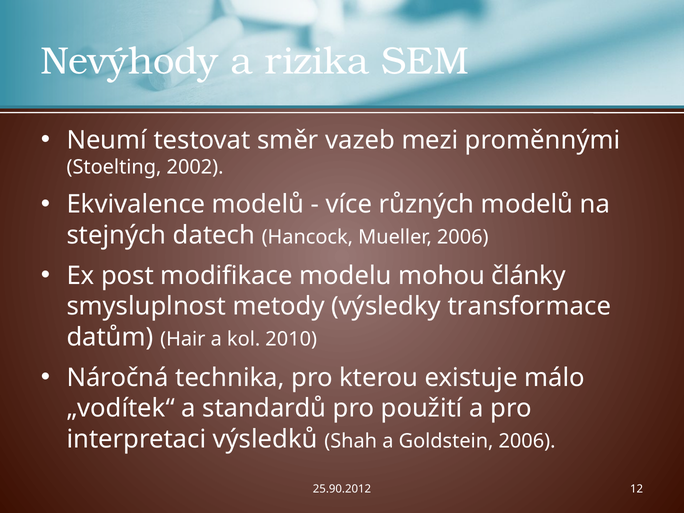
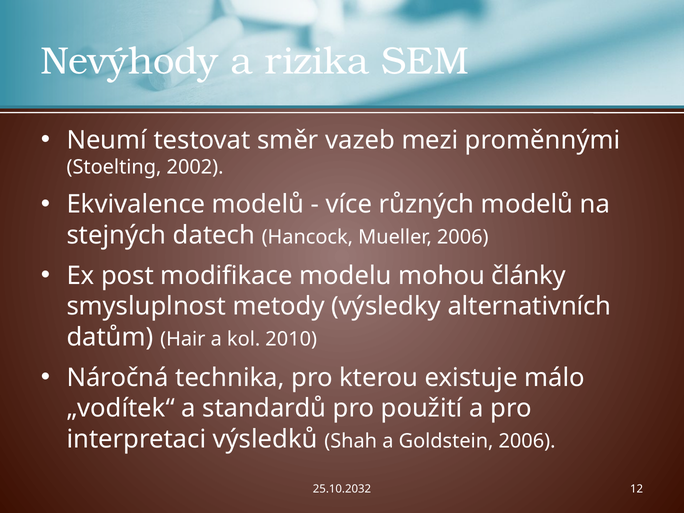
transformace: transformace -> alternativních (529, 306)
25.90.2012: 25.90.2012 -> 25.10.2032 (342, 489)
